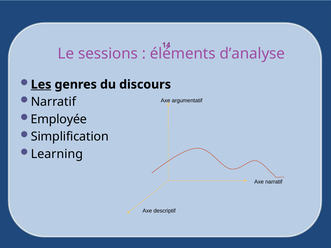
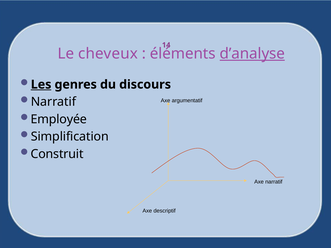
sessions: sessions -> cheveux (108, 54)
d’analyse underline: none -> present (252, 54)
Learning: Learning -> Construit (57, 154)
